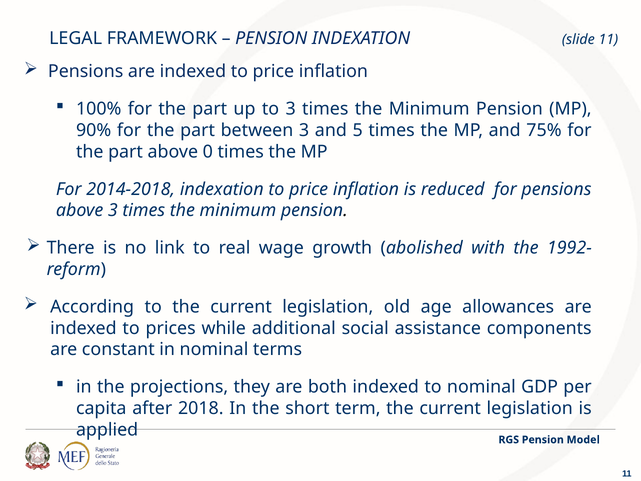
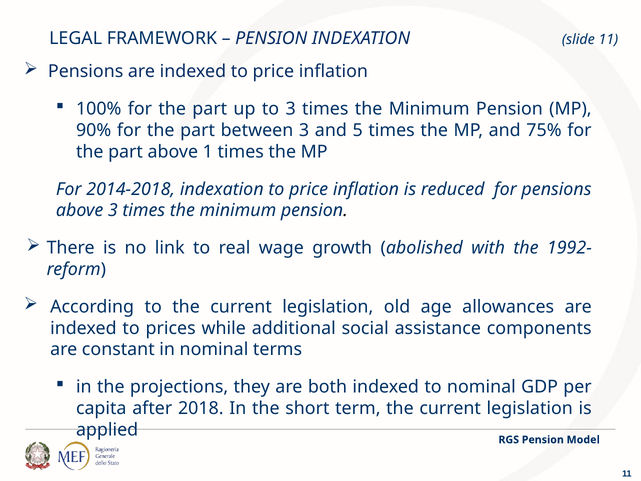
0: 0 -> 1 (208, 152)
